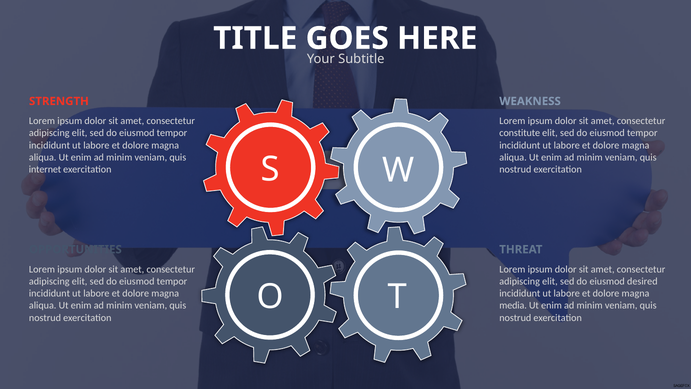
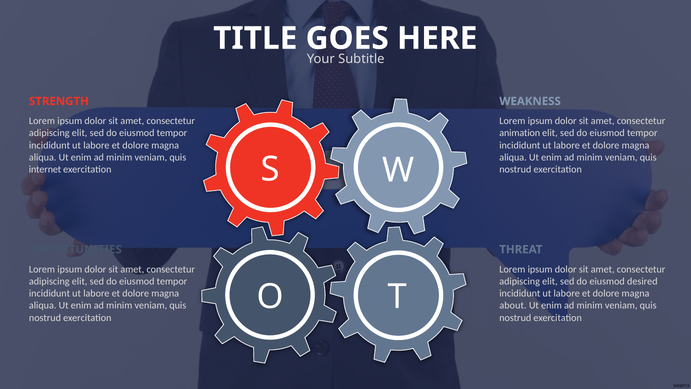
constitute: constitute -> animation (520, 133)
media: media -> about (513, 305)
